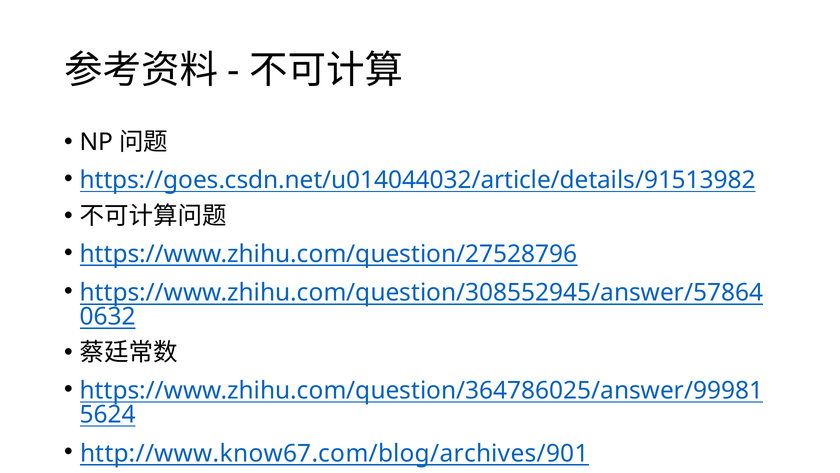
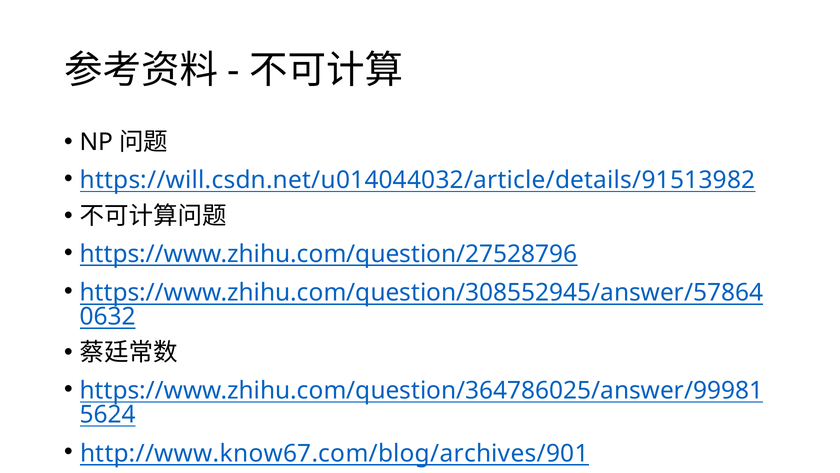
https://goes.csdn.net/u014044032/article/details/91513982: https://goes.csdn.net/u014044032/article/details/91513982 -> https://will.csdn.net/u014044032/article/details/91513982 (418, 180)
